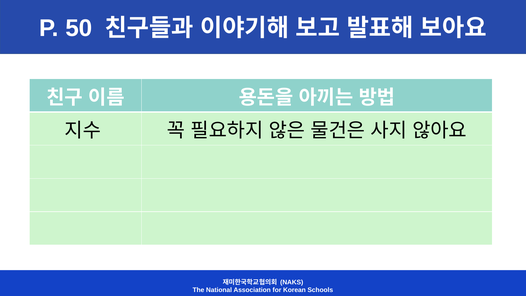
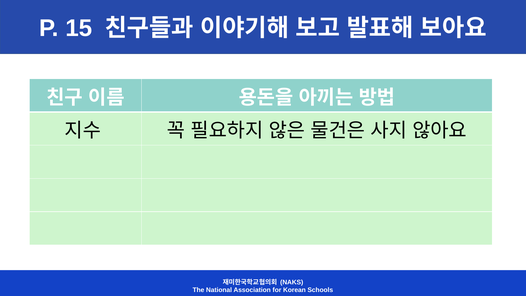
50: 50 -> 15 (79, 28)
